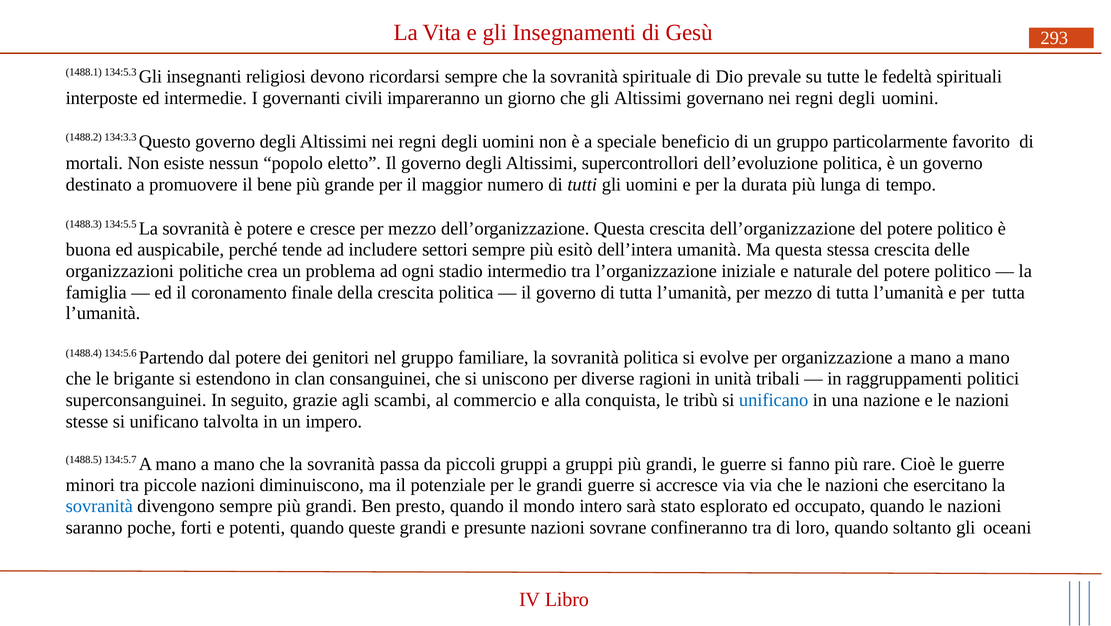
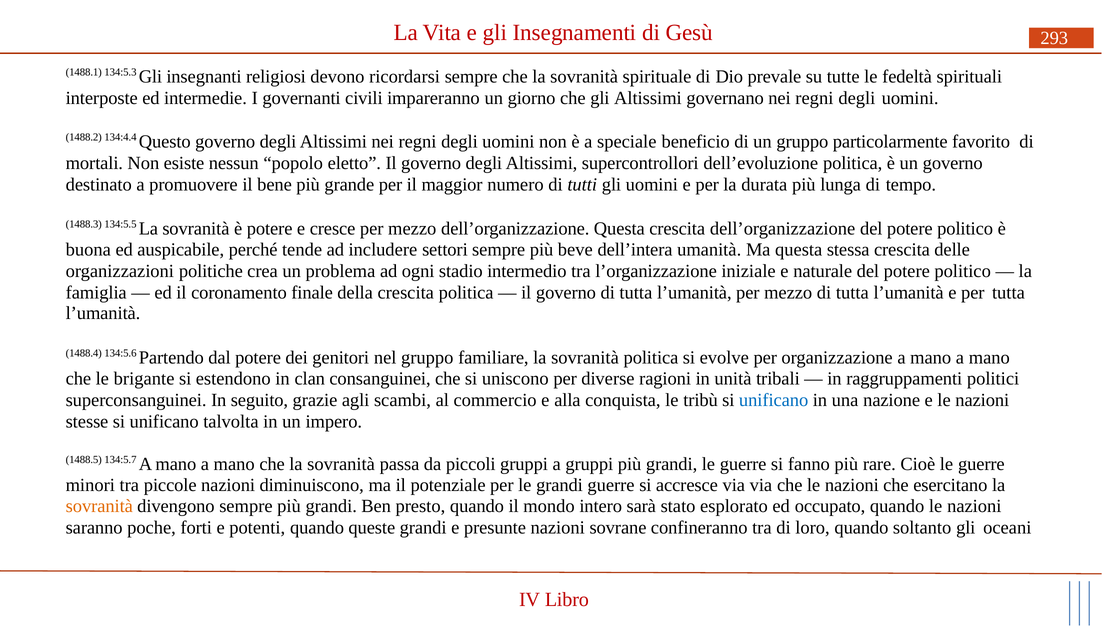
134:3.3: 134:3.3 -> 134:4.4 (120, 137)
esitò: esitò -> beve (575, 250)
sovranità colour: blue -> orange (99, 506)
